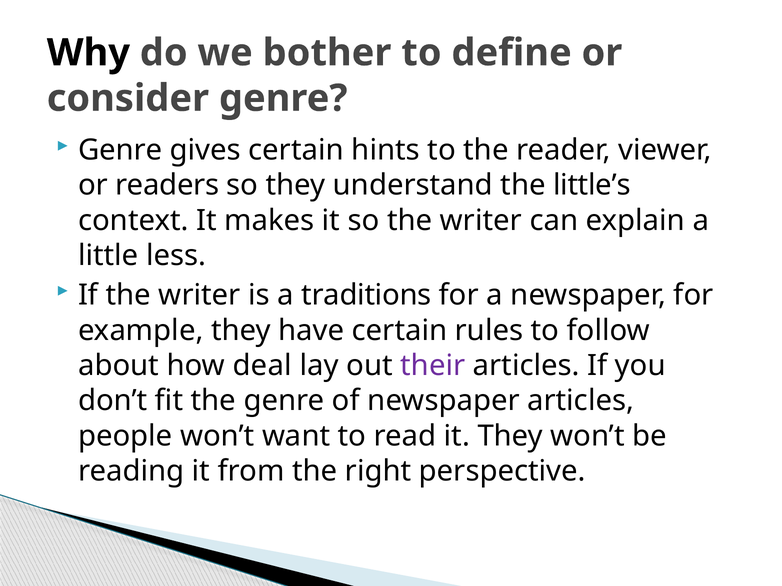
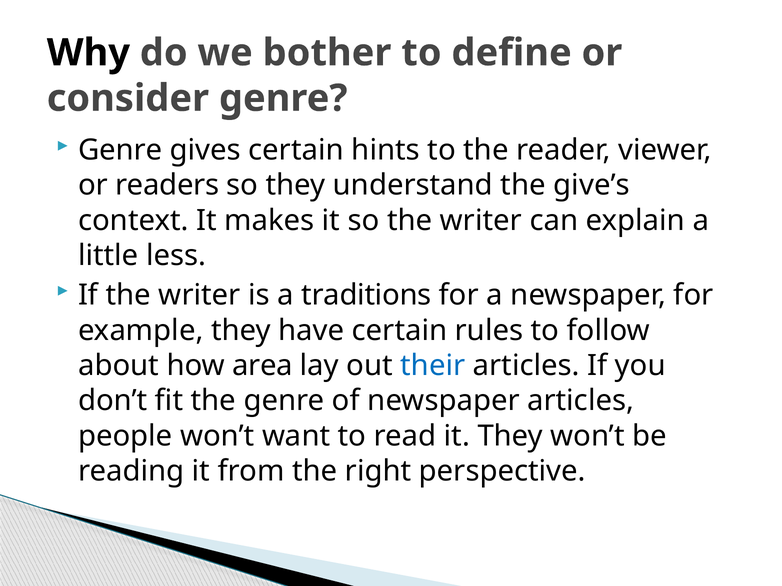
little’s: little’s -> give’s (592, 185)
deal: deal -> area (263, 366)
their colour: purple -> blue (433, 366)
